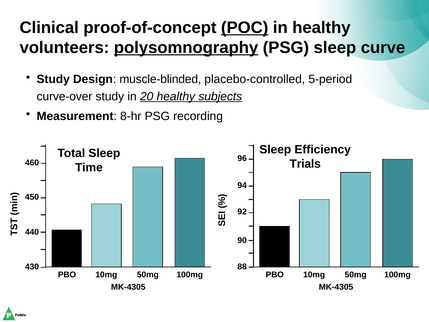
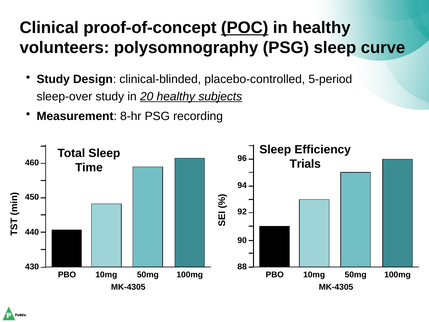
polysomnography underline: present -> none (186, 48)
muscle-blinded: muscle-blinded -> clinical-blinded (160, 79)
curve-over: curve-over -> sleep-over (64, 96)
